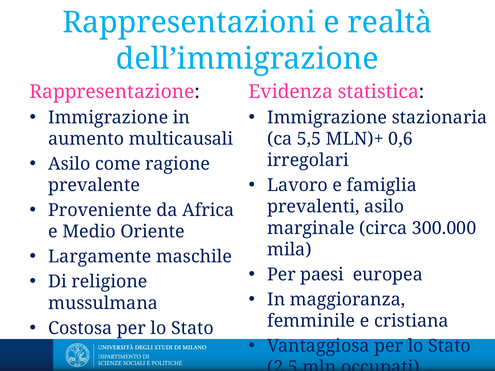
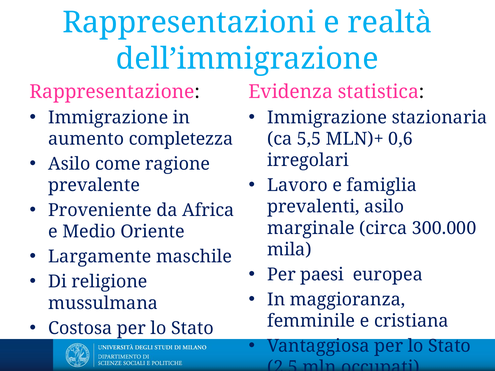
multicausali: multicausali -> completezza (181, 139)
